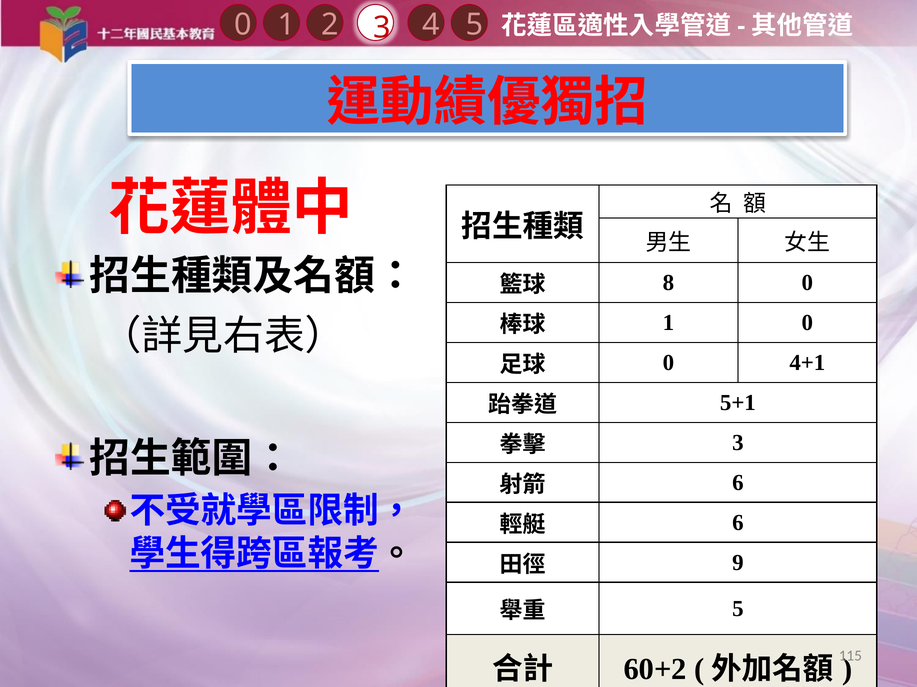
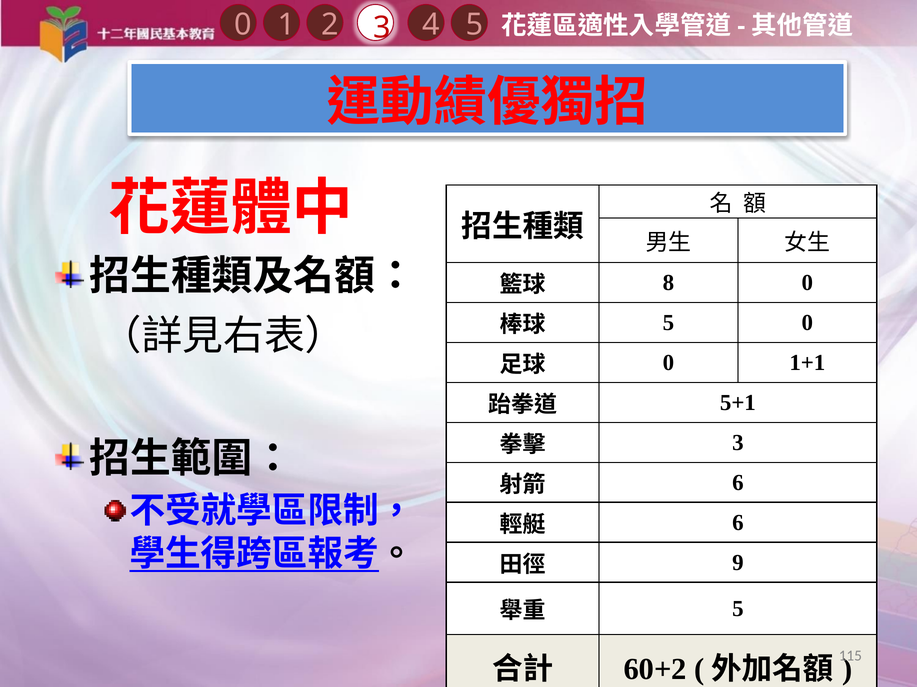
1: 1 -> 5 (668, 323)
4+1: 4+1 -> 1+1 (807, 363)
